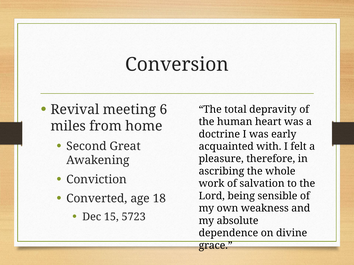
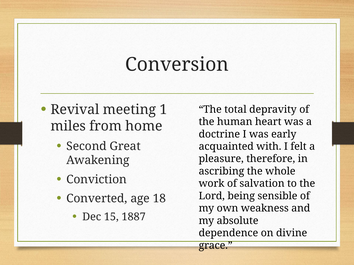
6: 6 -> 1 (163, 110)
5723: 5723 -> 1887 (134, 217)
